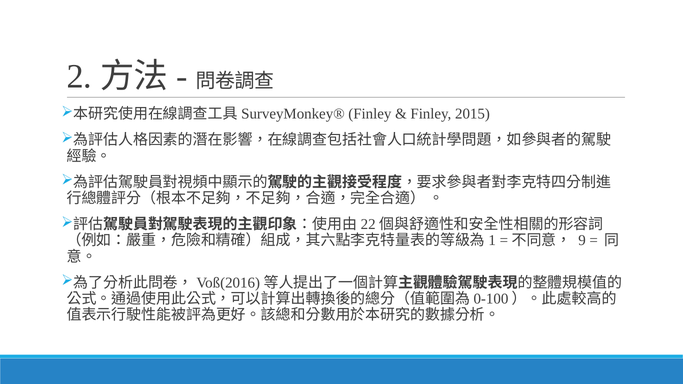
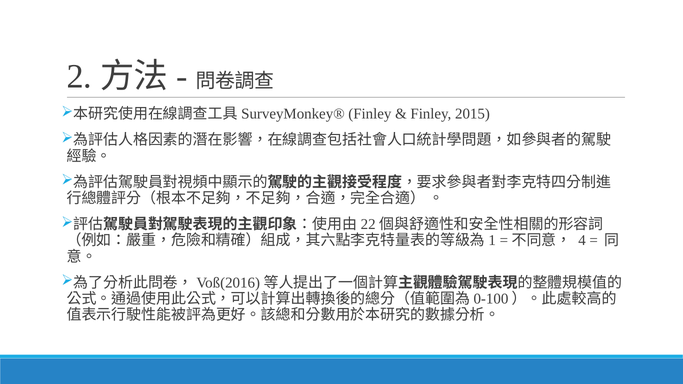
9: 9 -> 4 (582, 241)
